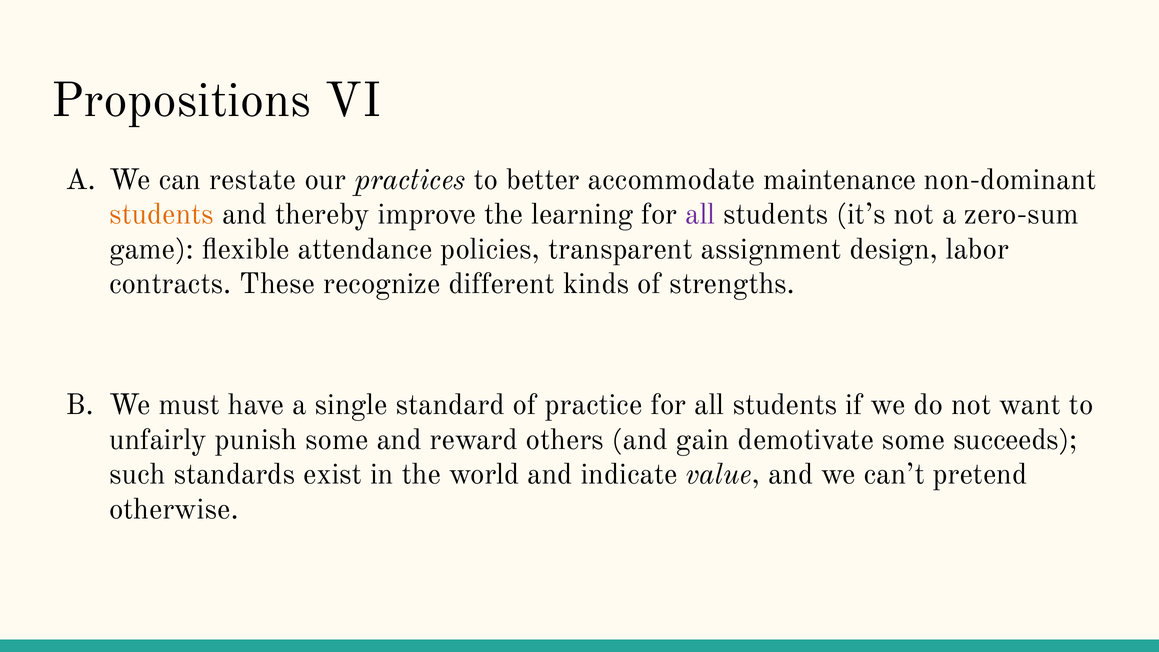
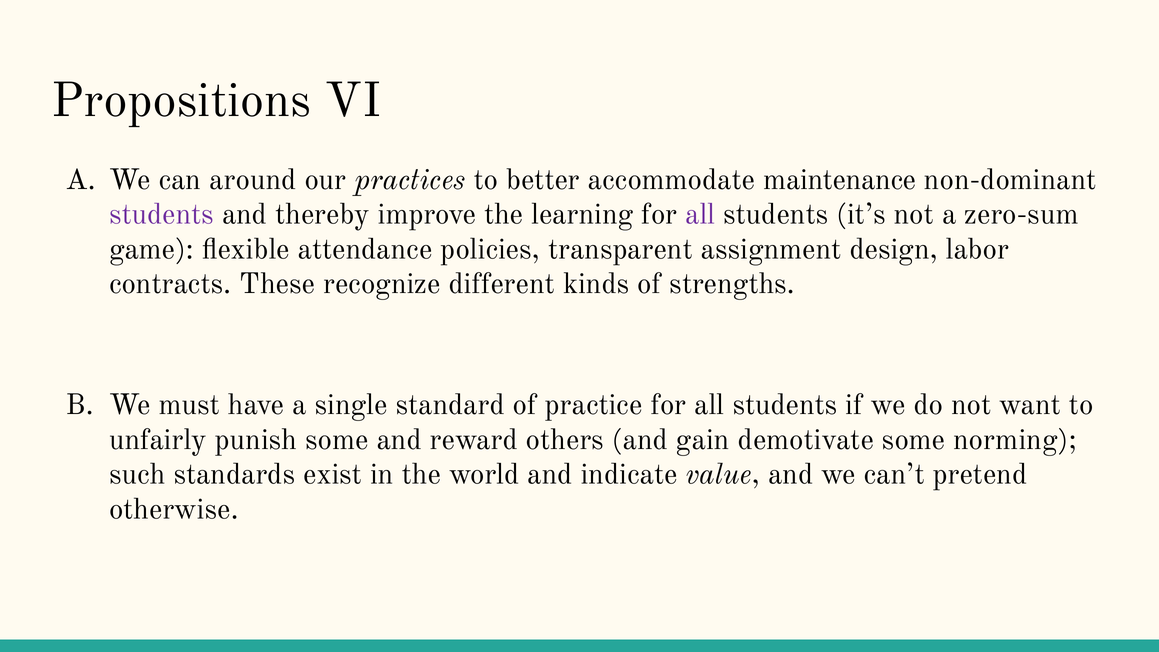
restate: restate -> around (253, 179)
students colour: orange -> purple (161, 214)
succeeds: succeeds -> norming (1015, 440)
